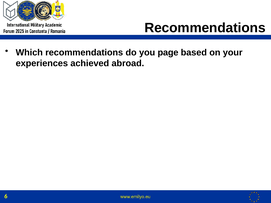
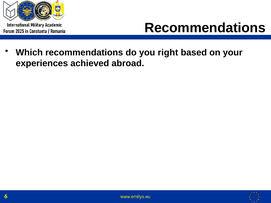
page: page -> right (168, 53)
